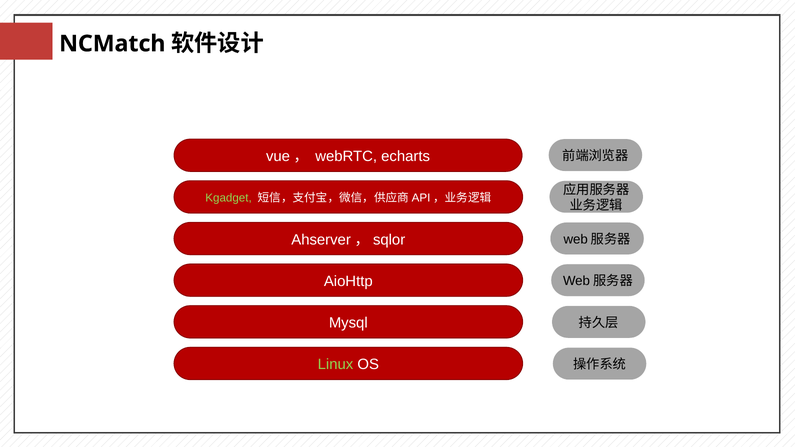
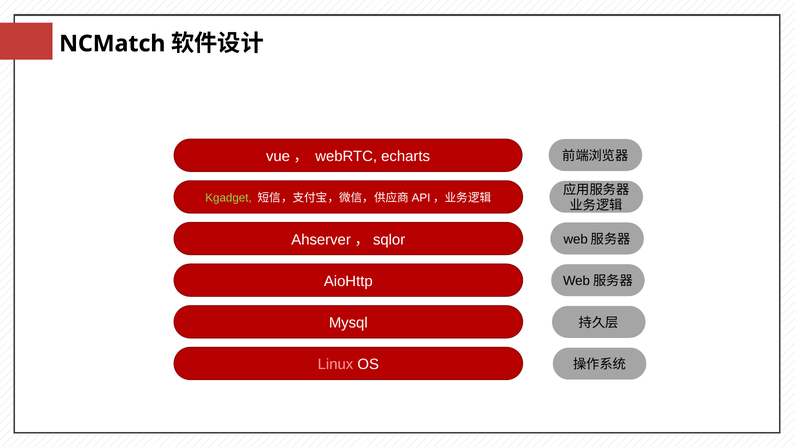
Linux colour: light green -> pink (336, 365)
